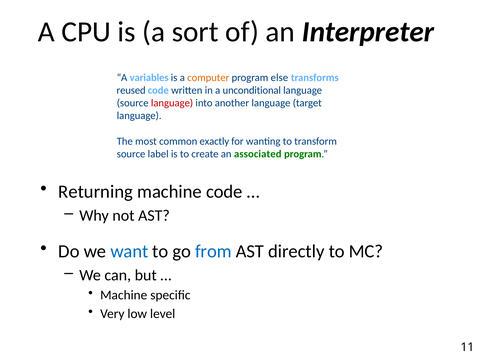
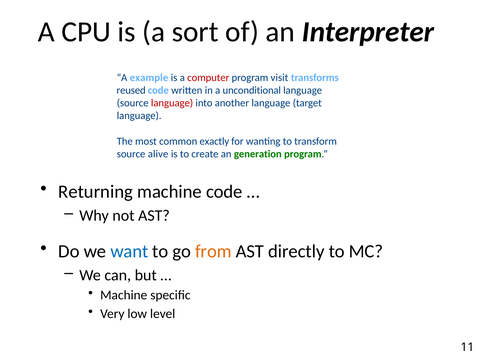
variables: variables -> example (149, 78)
computer colour: orange -> red (208, 78)
else: else -> visit (279, 78)
label: label -> alive (158, 154)
associated: associated -> generation (258, 154)
from colour: blue -> orange (213, 252)
